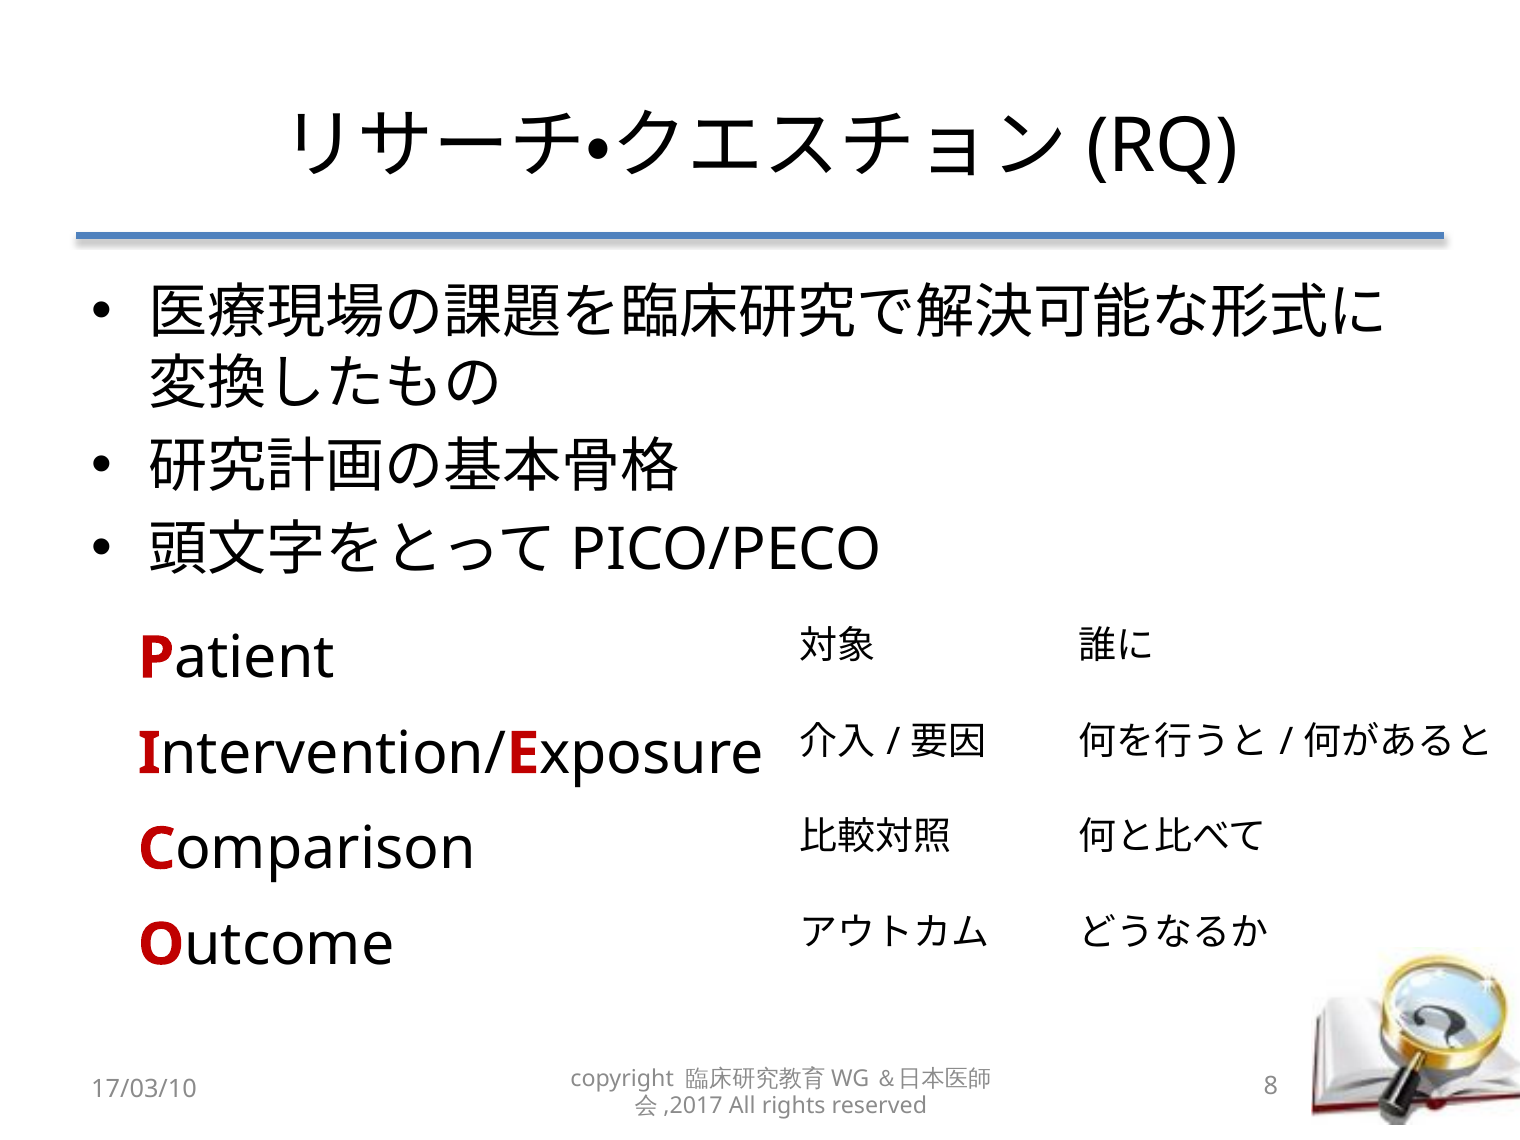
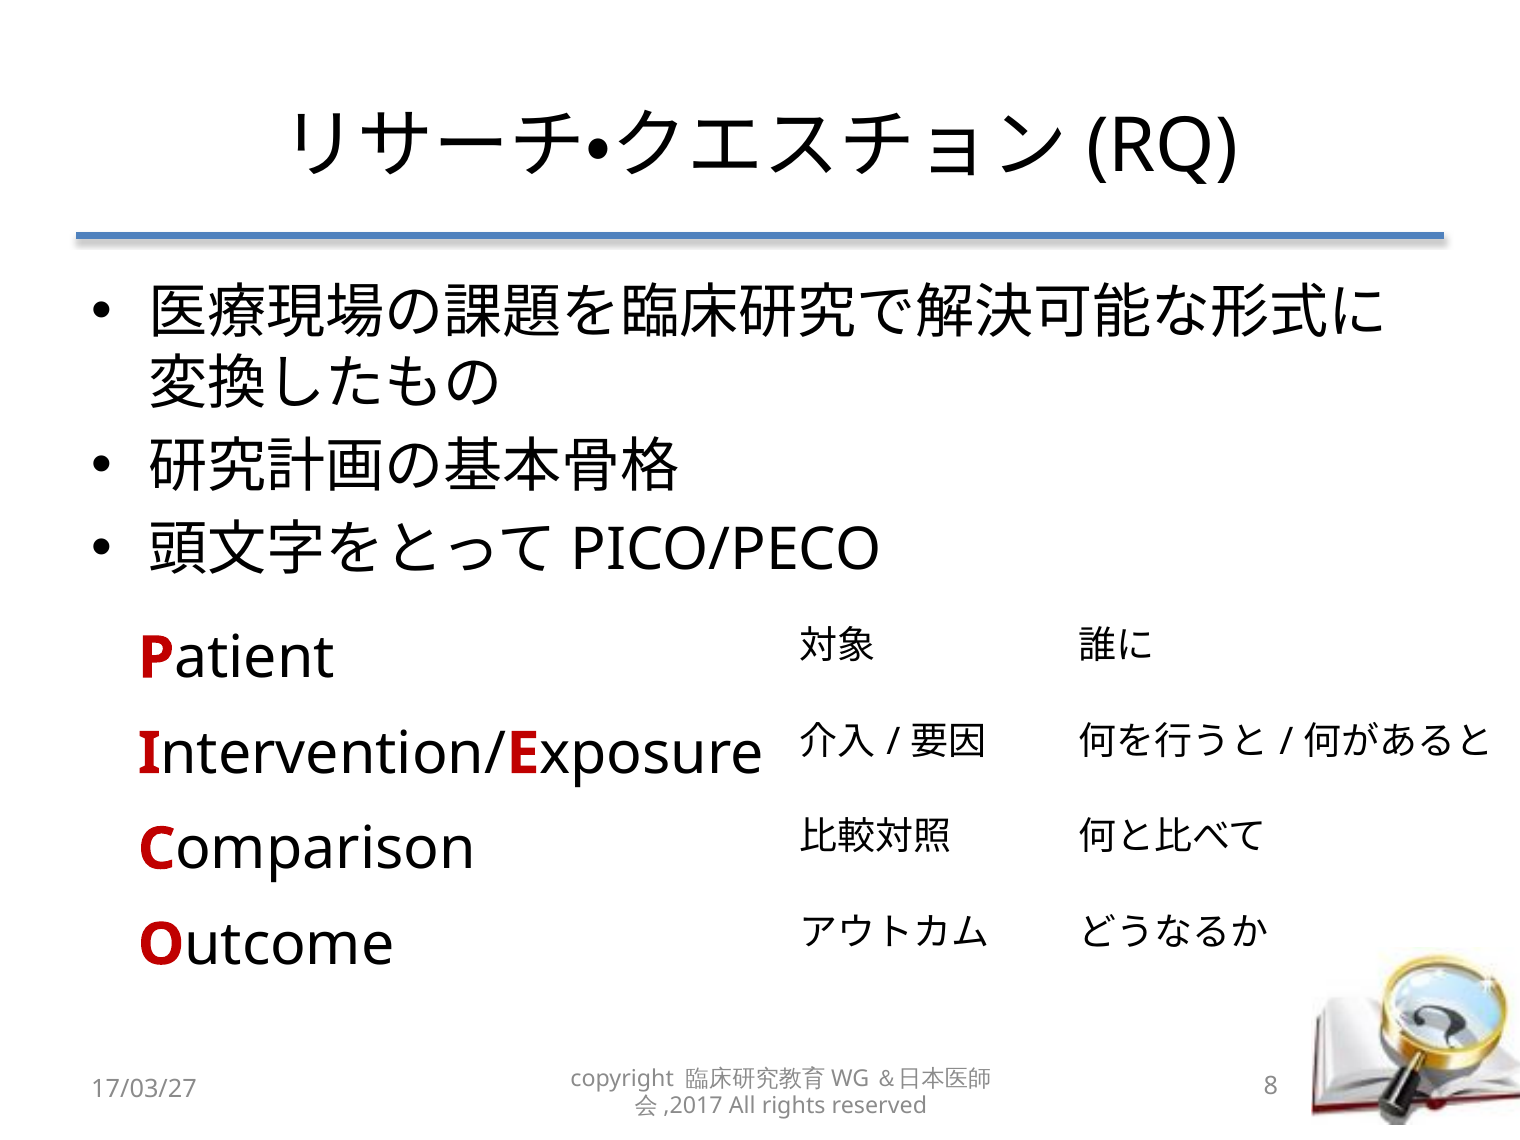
17/03/10: 17/03/10 -> 17/03/27 (144, 1089)
